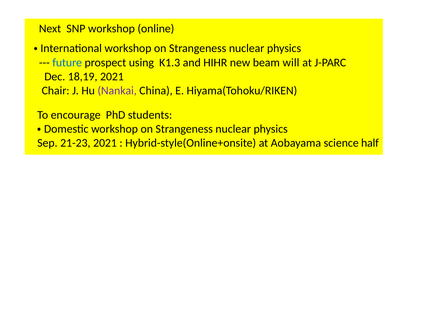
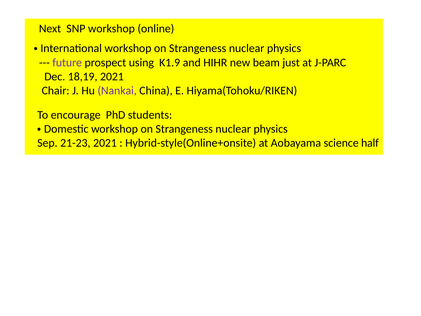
future colour: blue -> purple (67, 62)
K1.3: K1.3 -> K1.9 (170, 62)
will: will -> just (291, 62)
